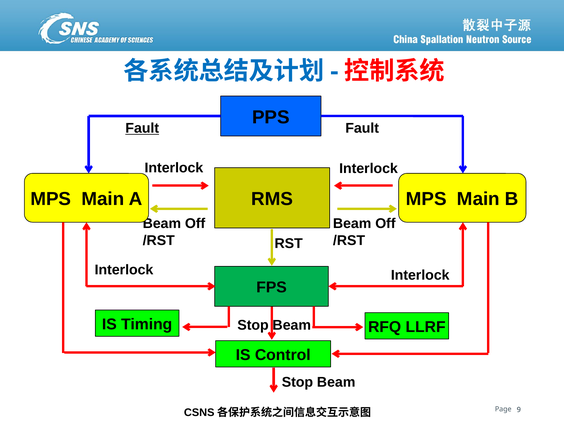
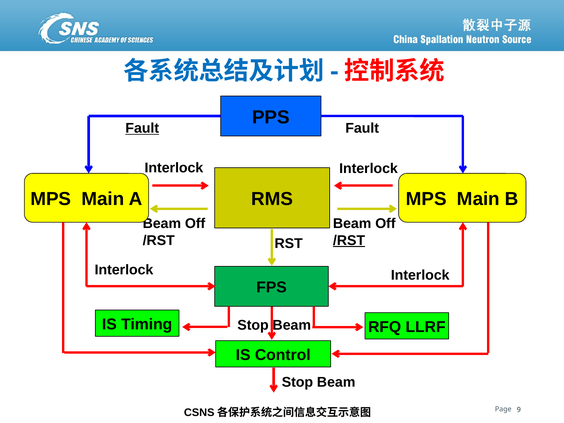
/RST underline: none -> present (349, 240)
